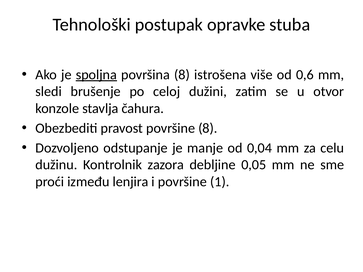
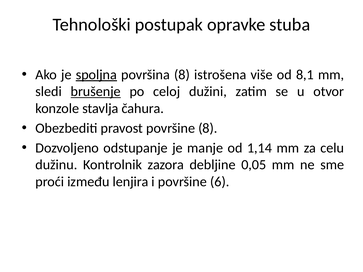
0,6: 0,6 -> 8,1 (305, 75)
brušenje underline: none -> present (96, 92)
0,04: 0,04 -> 1,14 (260, 148)
1: 1 -> 6 (220, 182)
